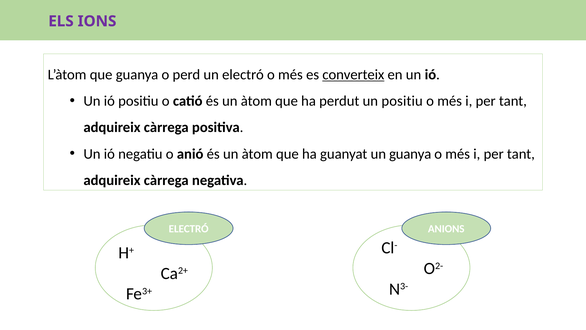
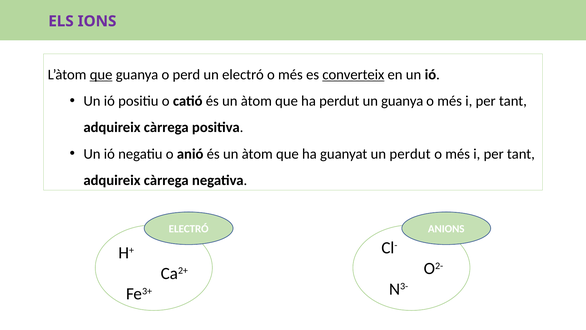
que underline: none -> present (101, 75)
un positiu: positiu -> guanya (402, 101)
un guanya: guanya -> perdut (410, 154)
